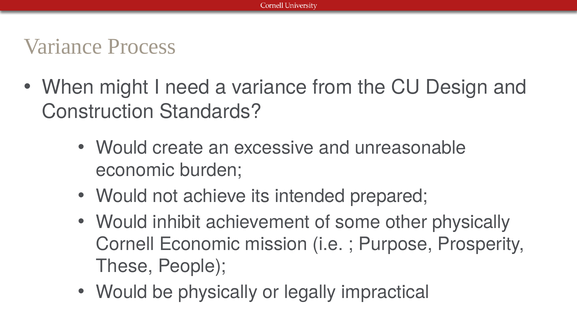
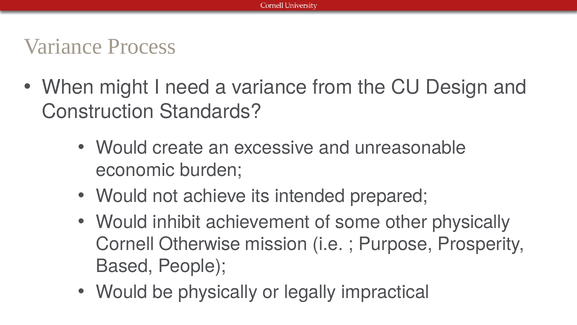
Cornell Economic: Economic -> Otherwise (200, 244)
These: These -> Based (125, 266)
